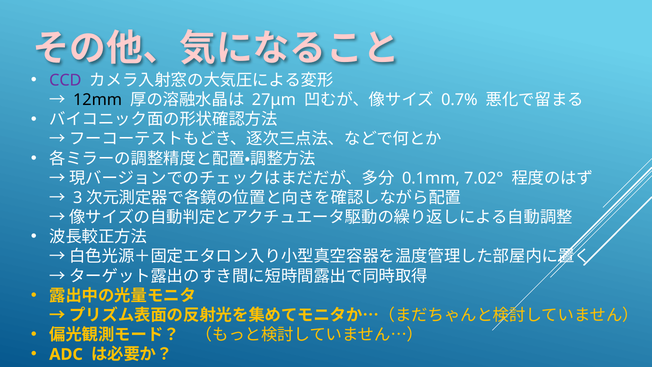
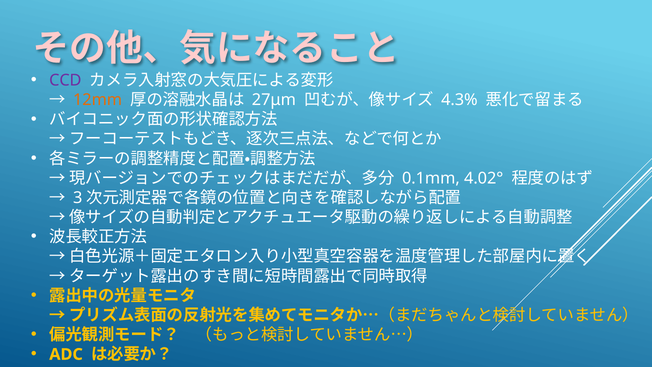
12mm colour: black -> orange (98, 100)
0.7%: 0.7% -> 4.3% (459, 100)
7.02°: 7.02° -> 4.02° (484, 178)
